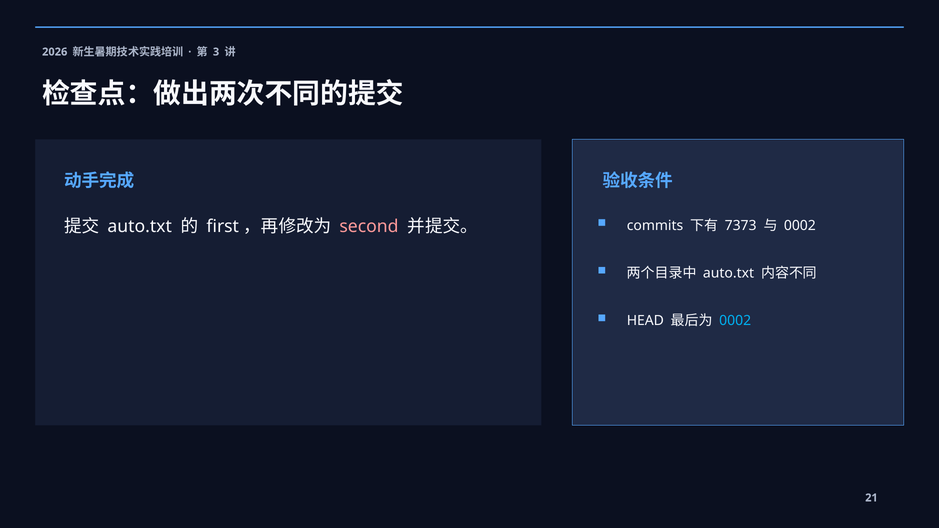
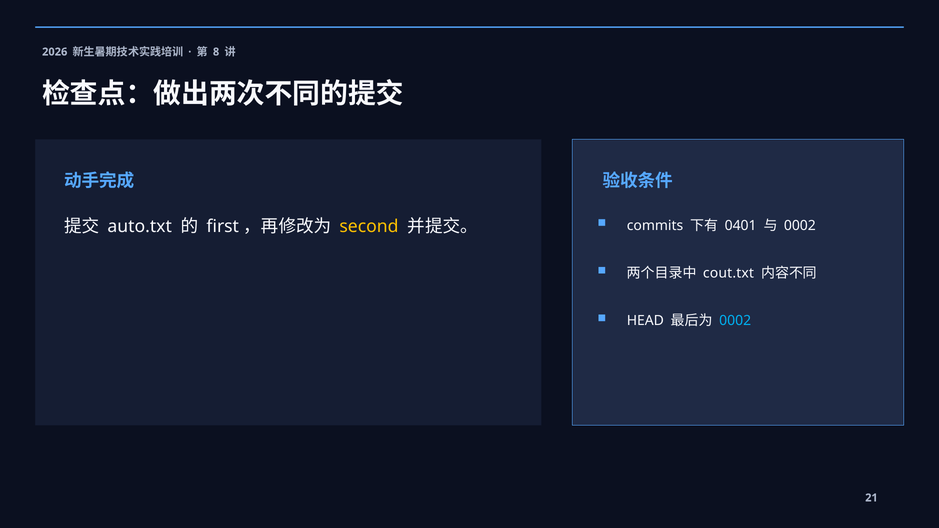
3: 3 -> 8 (216, 52)
second colour: pink -> yellow (369, 227)
7373: 7373 -> 0401 (741, 226)
auto.txt: auto.txt -> cout.txt (729, 273)
